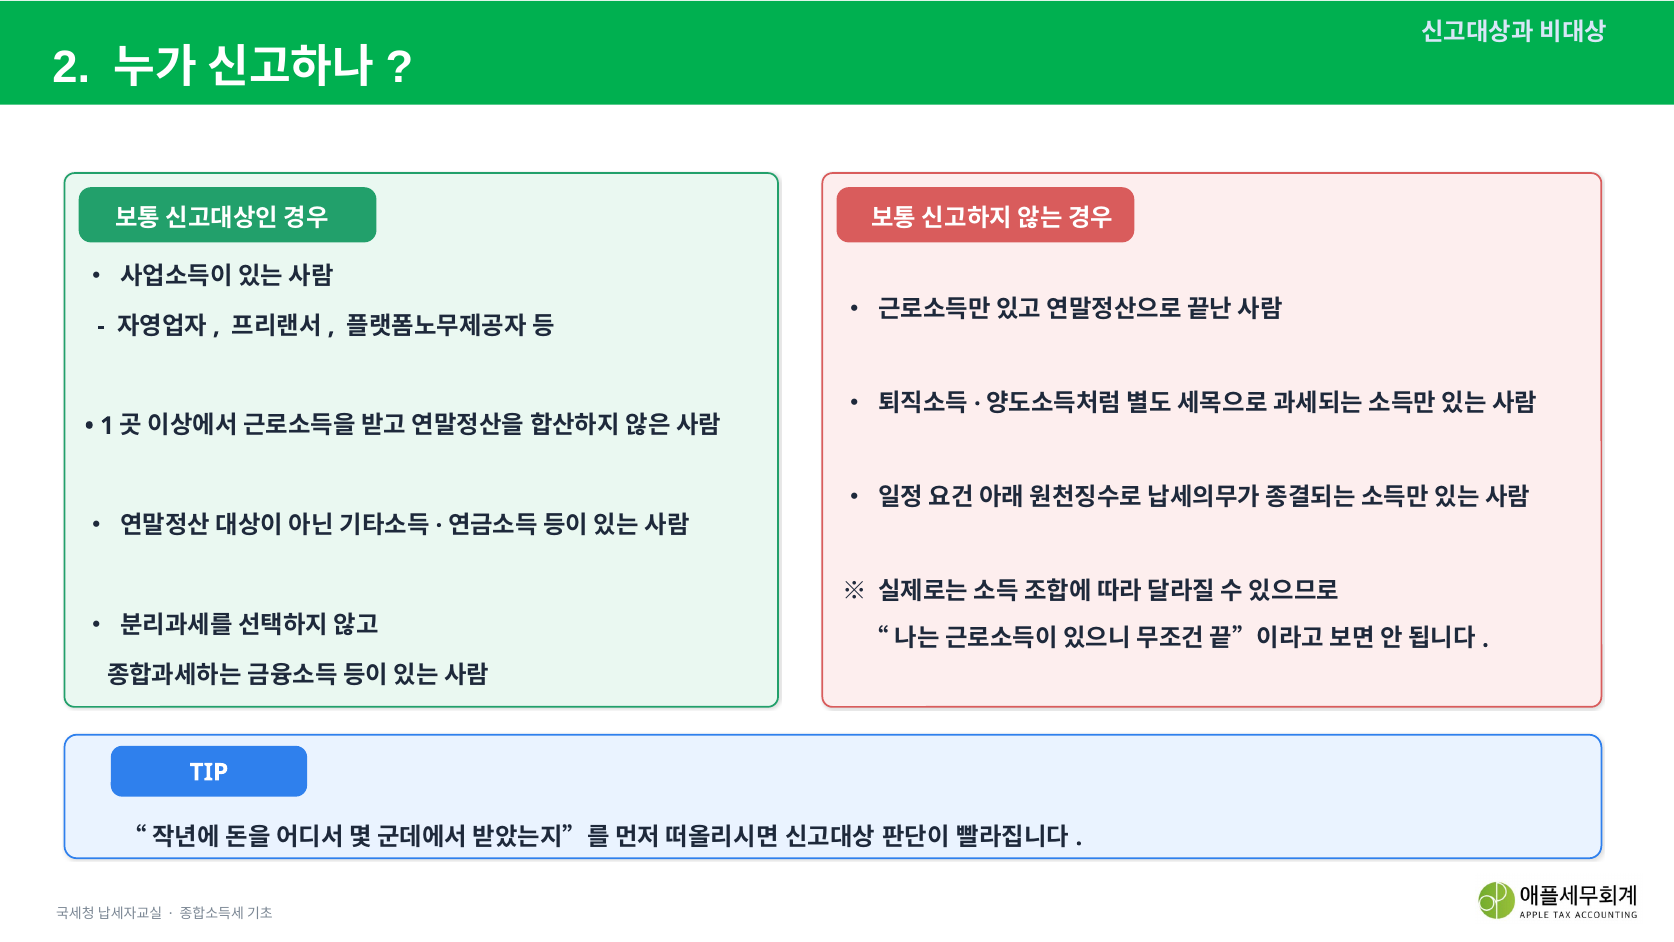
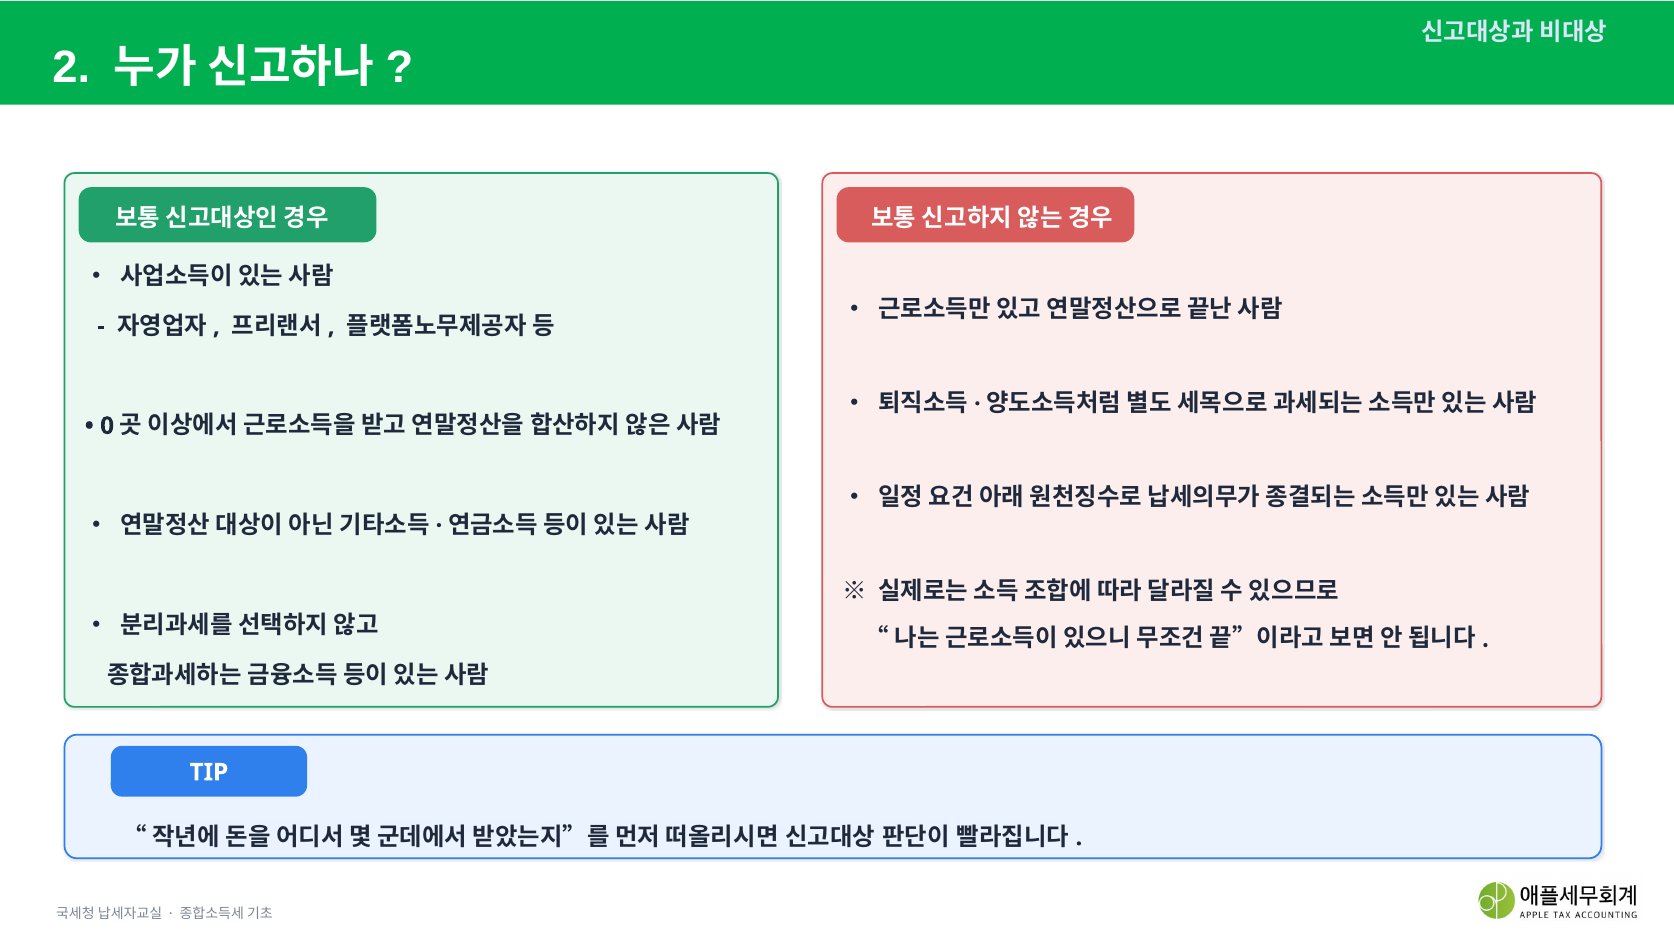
1: 1 -> 0 (107, 426)
